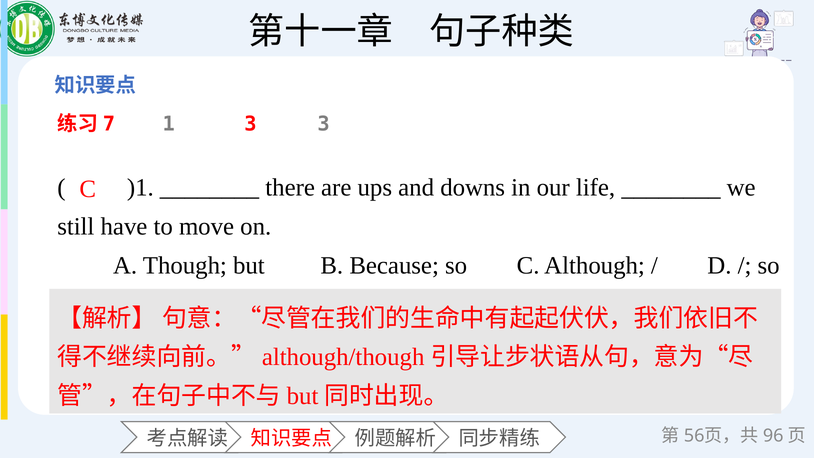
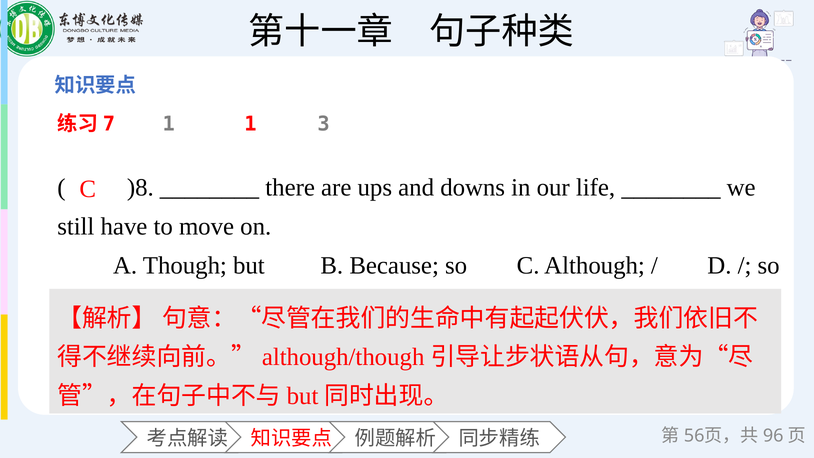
1 3: 3 -> 1 (250, 124)
)1: )1 -> )8 (140, 188)
